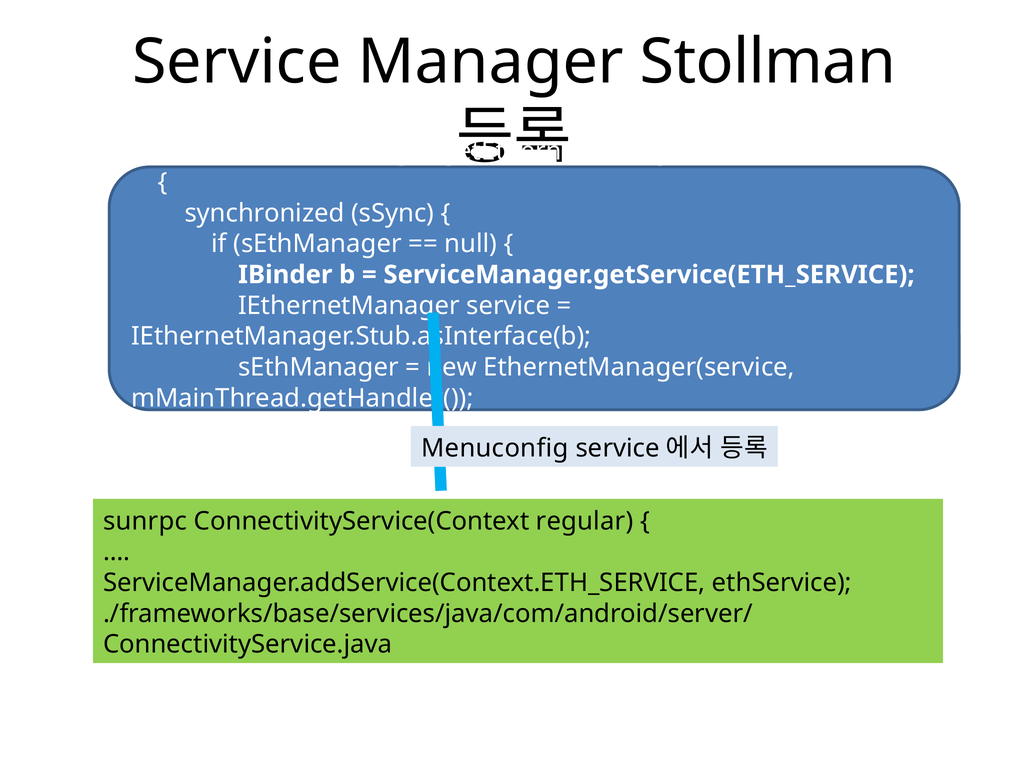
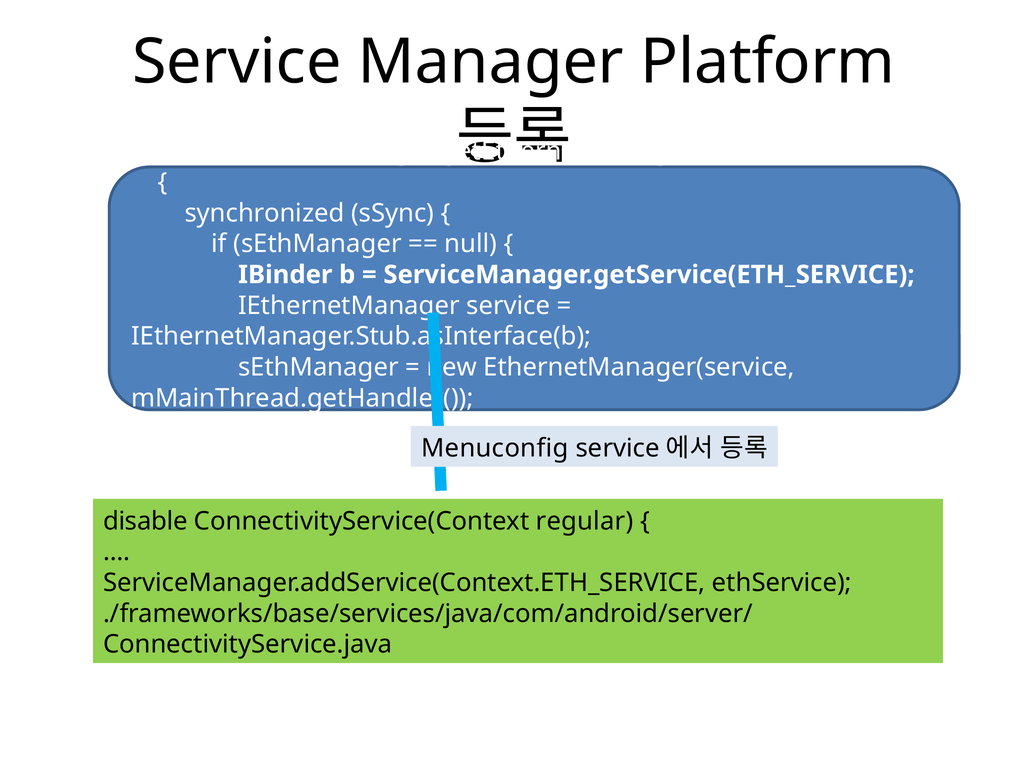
Stollman: Stollman -> Platform (768, 62)
sunrpc: sunrpc -> disable (145, 521)
